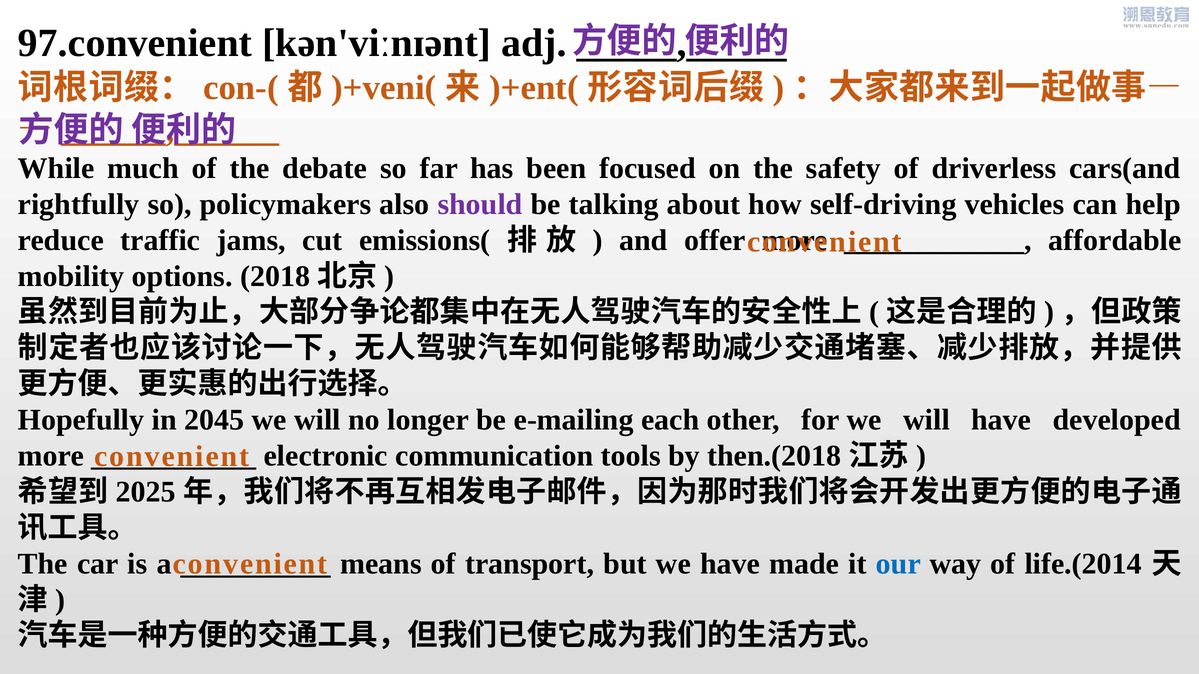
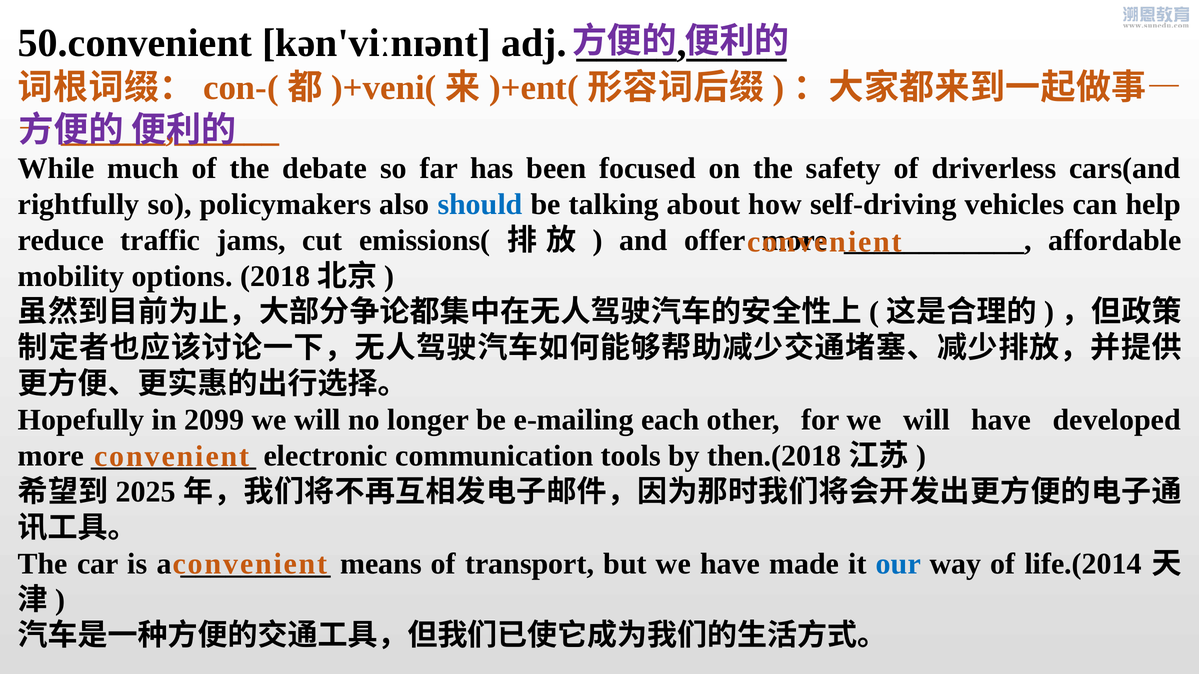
97.convenient: 97.convenient -> 50.convenient (135, 43)
should colour: purple -> blue (480, 204)
2045: 2045 -> 2099 (214, 420)
